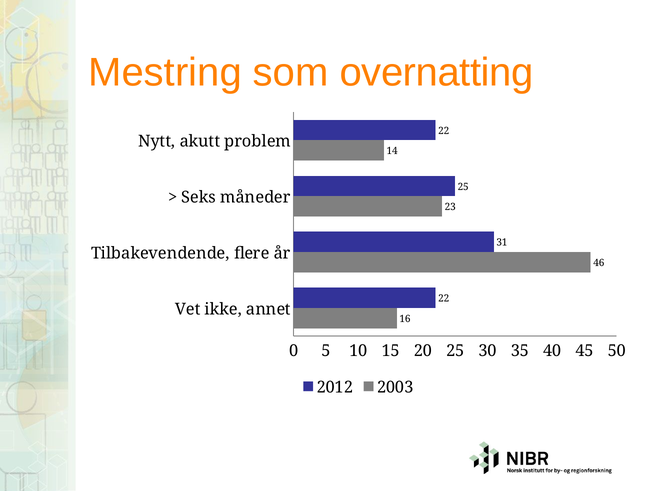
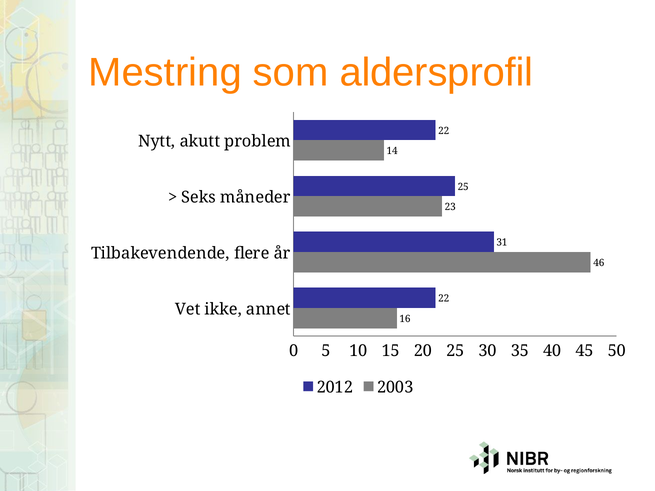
overnatting: overnatting -> aldersprofil (436, 73)
